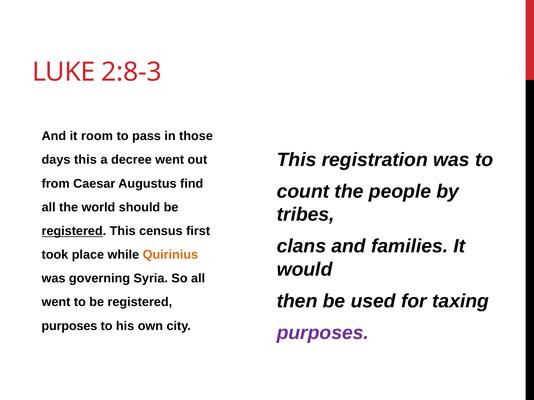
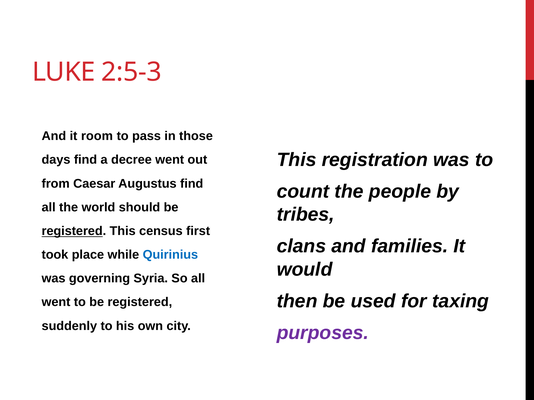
2:8-3: 2:8-3 -> 2:5-3 (131, 72)
days this: this -> find (85, 160)
Quirinius colour: orange -> blue (170, 255)
purposes: purposes -> suddenly (69, 326)
